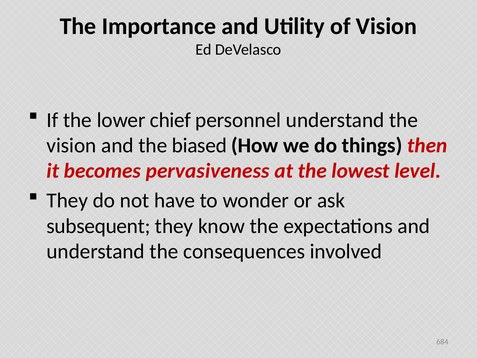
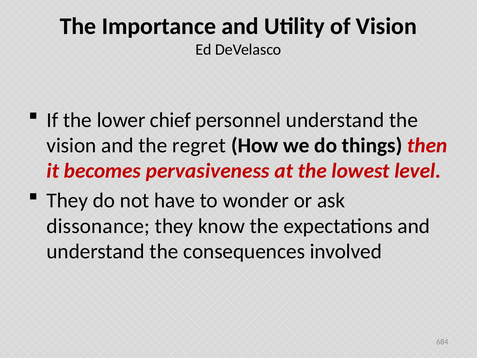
biased: biased -> regret (199, 145)
subsequent: subsequent -> dissonance (98, 226)
